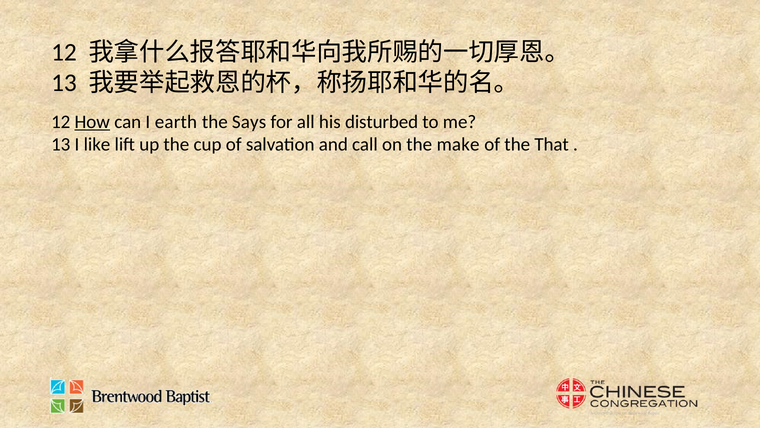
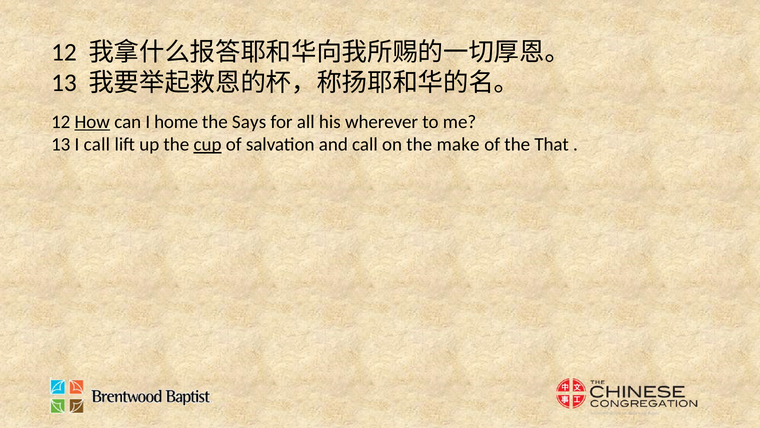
earth: earth -> home (176, 122)
disturbed: disturbed -> wherever (382, 122)
I like: like -> call (97, 144)
cup underline: none -> present (208, 144)
